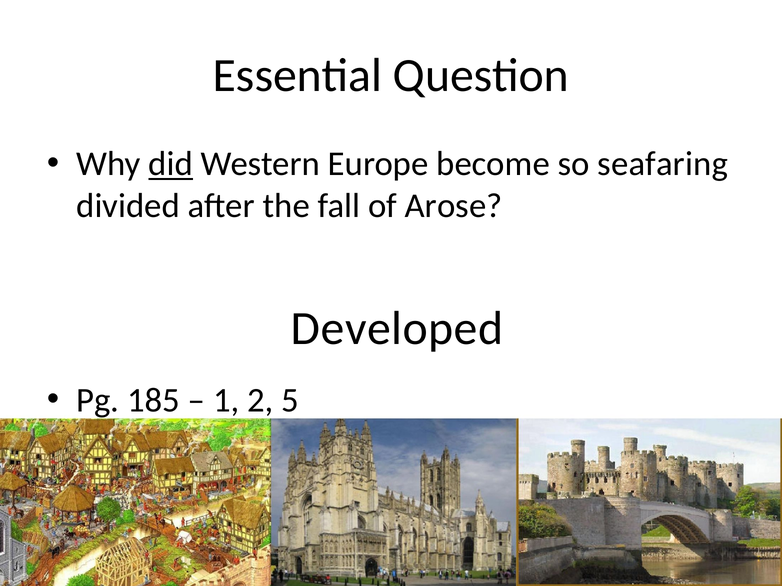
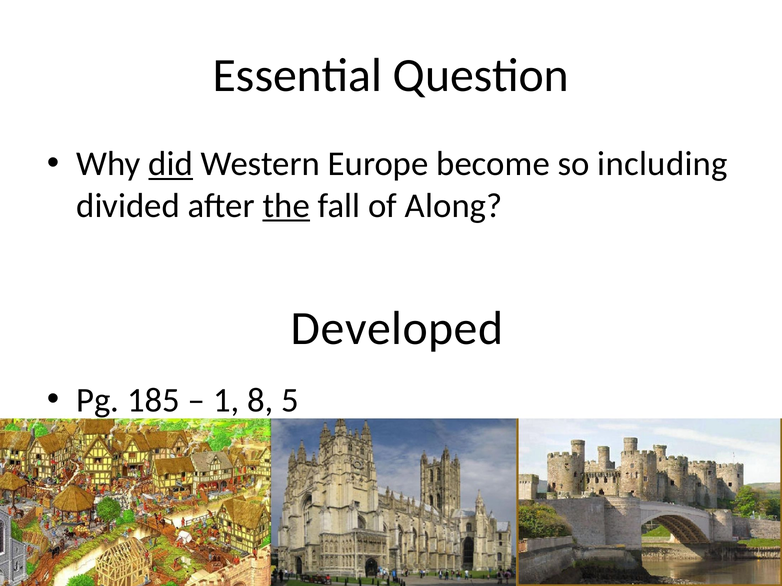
seafaring: seafaring -> including (663, 164)
the underline: none -> present (286, 206)
Arose: Arose -> Along (454, 206)
2: 2 -> 8 (260, 400)
